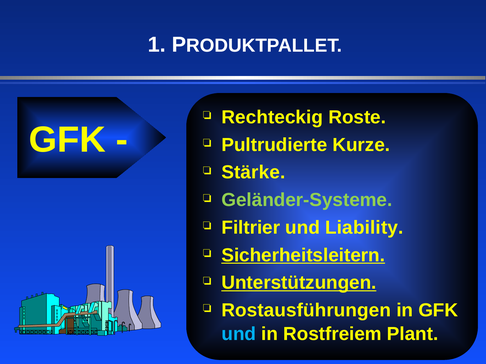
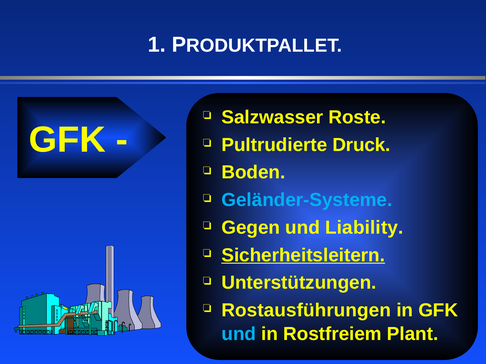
Rechteckig: Rechteckig -> Salzwasser (272, 117)
Kurze: Kurze -> Druck (361, 145)
Stärke: Stärke -> Boden (253, 173)
Geländer-Systeme colour: light green -> light blue (307, 200)
Filtrier: Filtrier -> Gegen (251, 228)
Unterstützungen underline: present -> none (299, 283)
